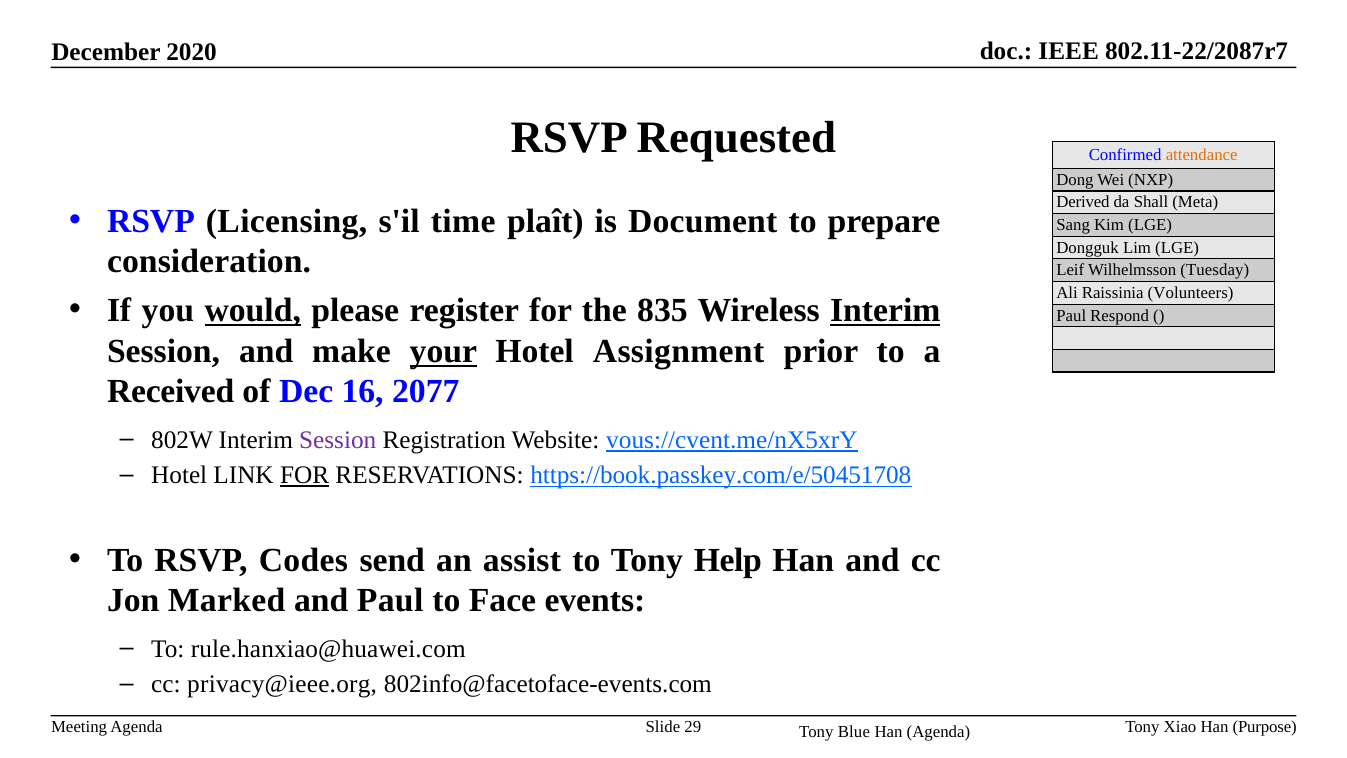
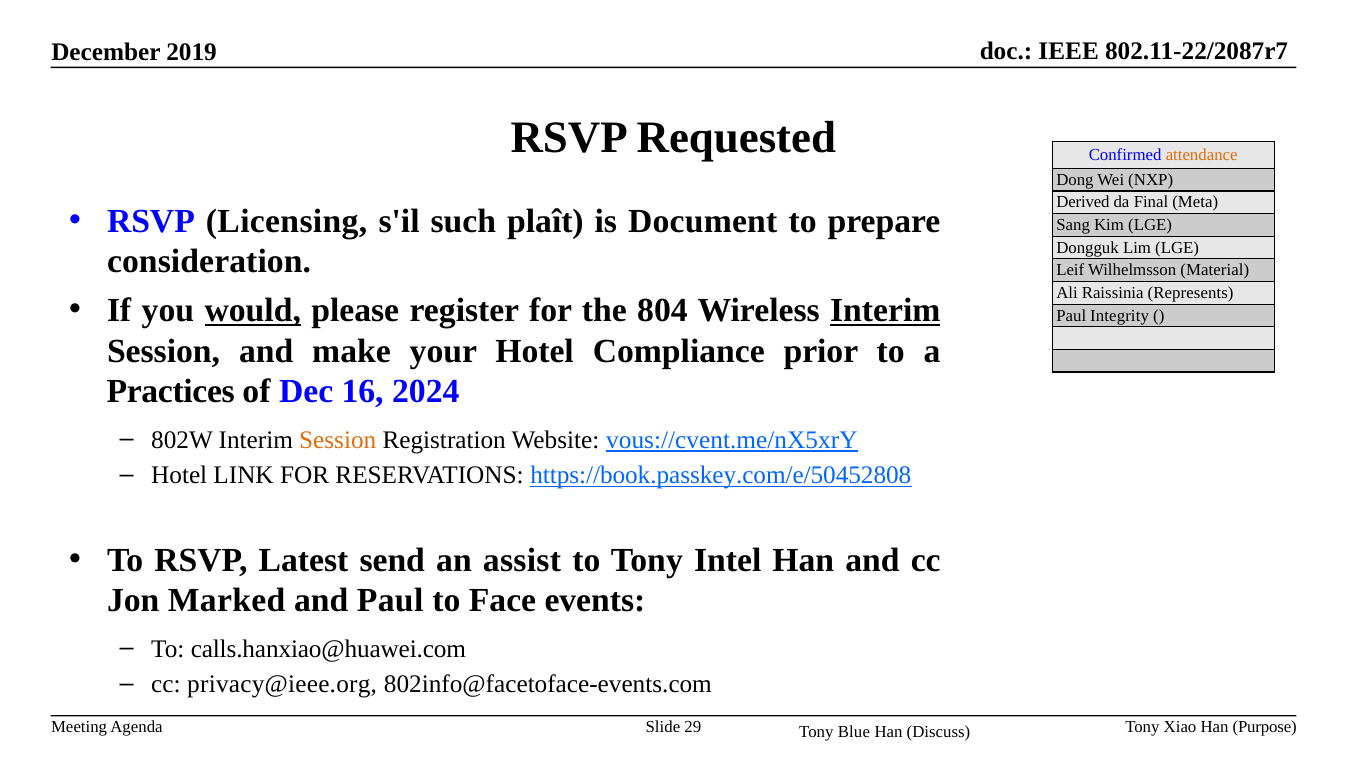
2020: 2020 -> 2019 (192, 52)
Shall: Shall -> Final (1151, 202)
time: time -> such (463, 221)
Tuesday: Tuesday -> Material (1215, 270)
Volunteers: Volunteers -> Represents (1191, 293)
835: 835 -> 804 (662, 311)
Respond: Respond -> Integrity (1120, 315)
your underline: present -> none (443, 351)
Assignment: Assignment -> Compliance (679, 351)
Received: Received -> Practices (171, 391)
2077: 2077 -> 2024 (426, 391)
Session colour: purple -> orange (338, 440)
FOR underline: present -> none (305, 475)
https://book.passkey.com/e/50451708: https://book.passkey.com/e/50451708 -> https://book.passkey.com/e/50452808 (721, 475)
Codes: Codes -> Latest (304, 560)
Help: Help -> Intel (728, 560)
rule.hanxiao@huawei.com: rule.hanxiao@huawei.com -> calls.hanxiao@huawei.com (328, 648)
Han Agenda: Agenda -> Discuss (938, 732)
